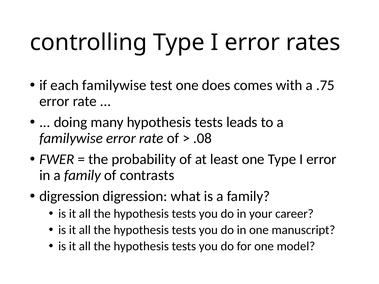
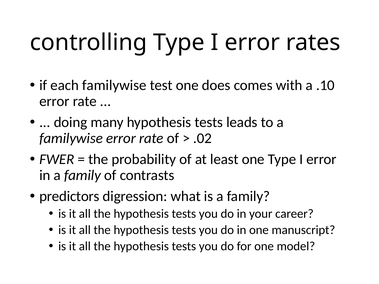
.75: .75 -> .10 (325, 85)
.08: .08 -> .02 (202, 138)
digression: digression -> predictors (69, 197)
